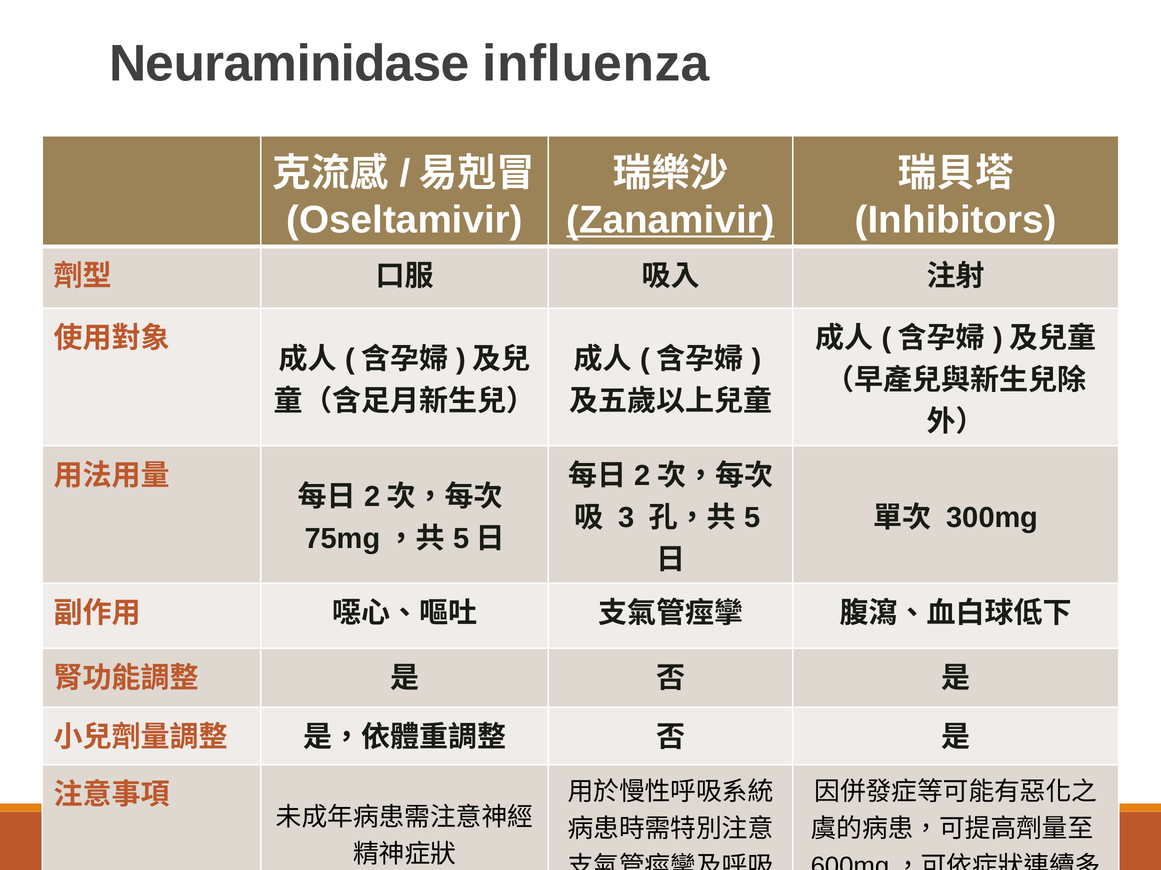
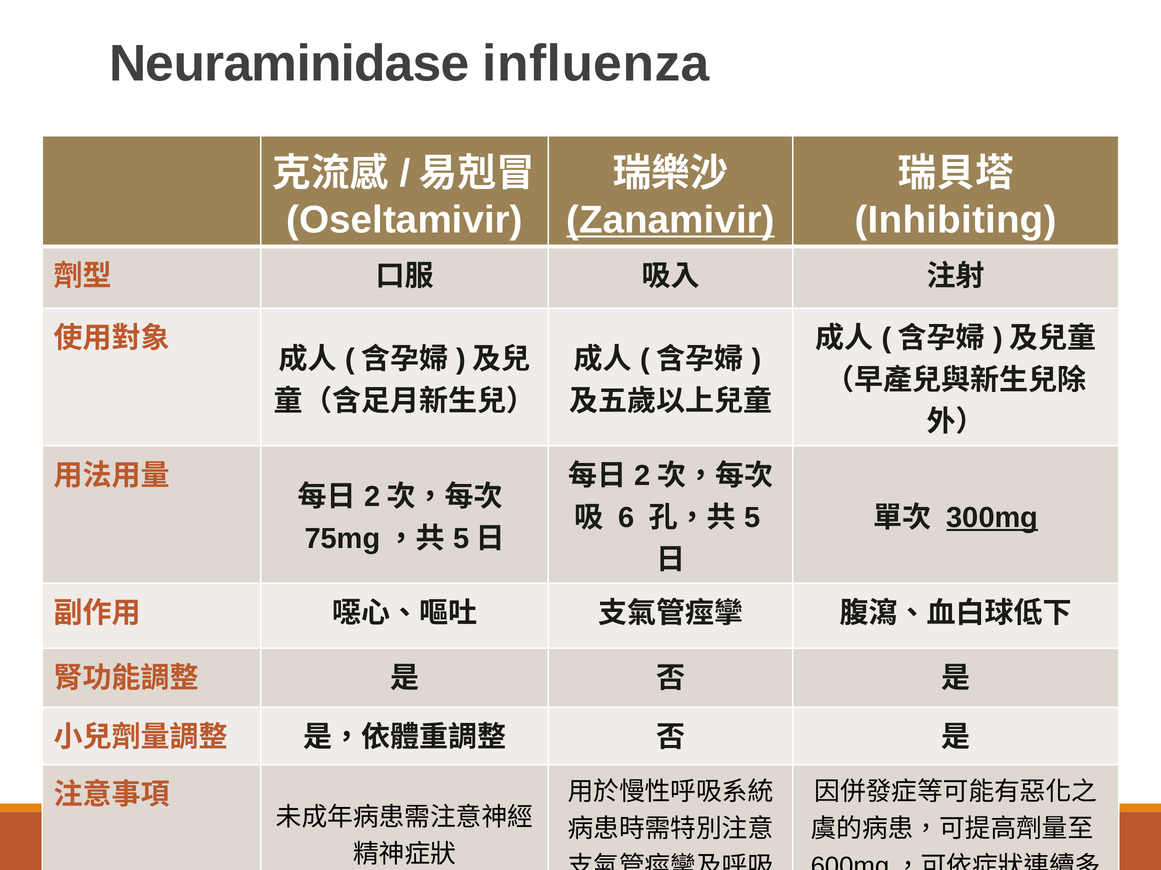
Inhibitors: Inhibitors -> Inhibiting (956, 220)
3: 3 -> 6 (626, 518)
300mg underline: none -> present (992, 518)
